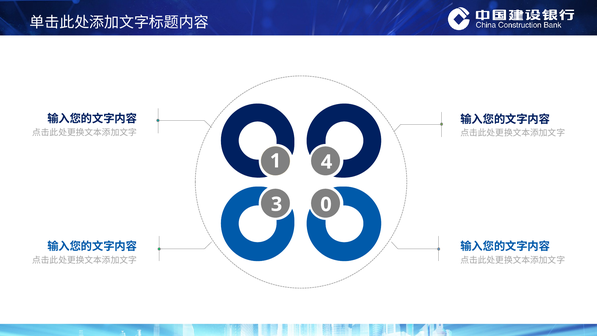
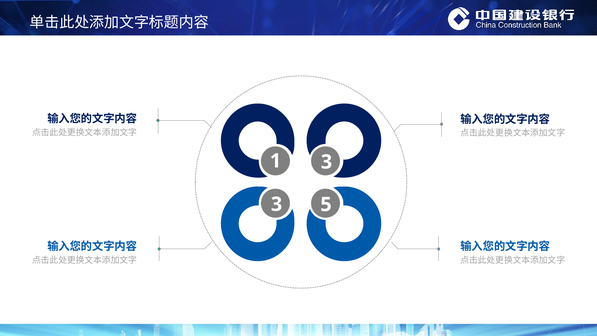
1 4: 4 -> 3 (326, 162)
0: 0 -> 5 (326, 204)
